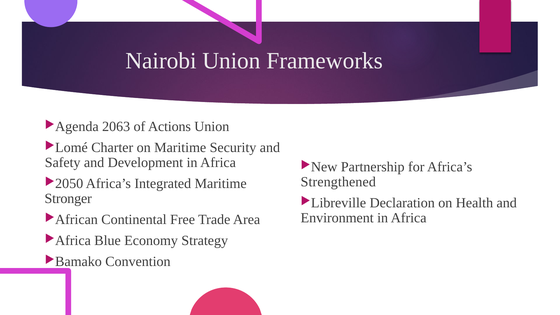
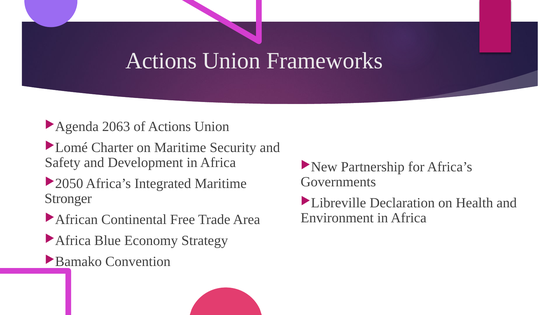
Nairobi: Nairobi -> Actions (161, 61)
Strengthened: Strengthened -> Governments (338, 182)
